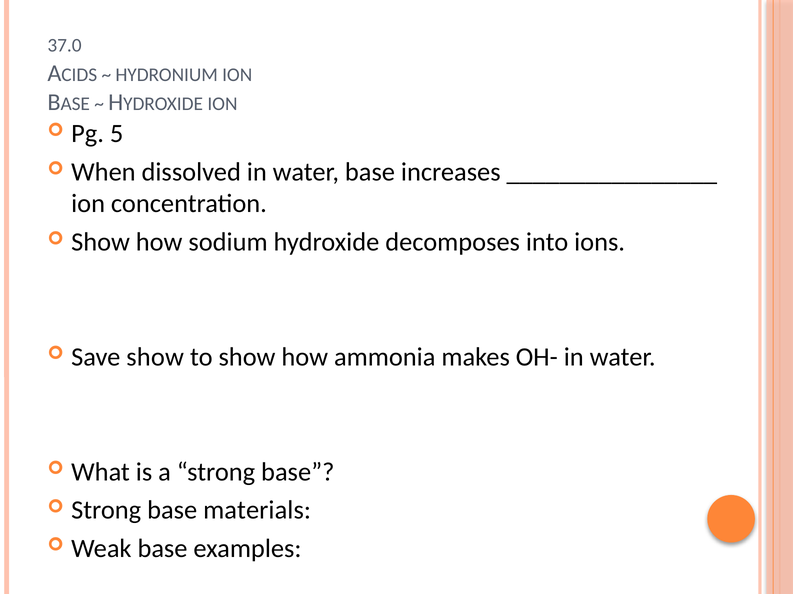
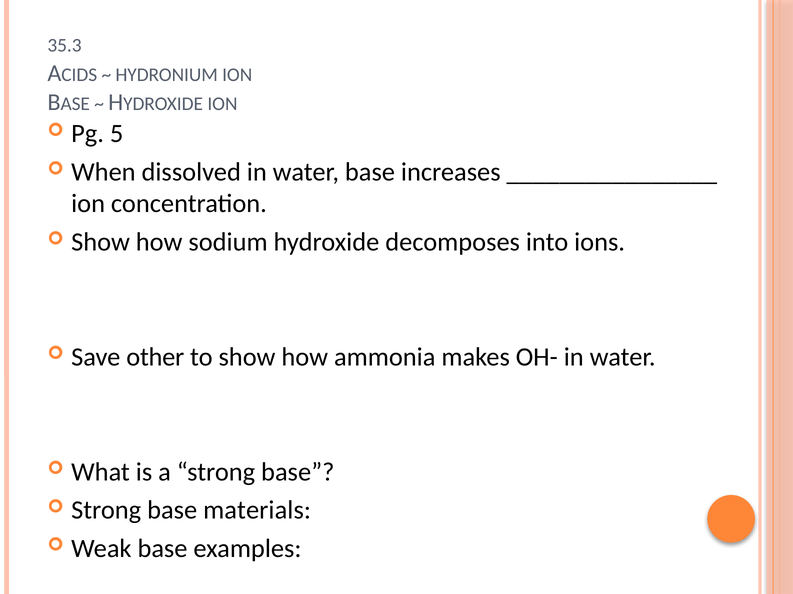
37.0: 37.0 -> 35.3 (65, 46)
Save show: show -> other (155, 357)
